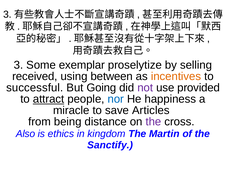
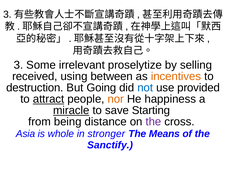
exemplar: exemplar -> irrelevant (82, 65)
successful: successful -> destruction (35, 87)
not colour: purple -> blue (145, 87)
nor colour: blue -> orange (116, 99)
miracle underline: none -> present (71, 110)
Articles: Articles -> Starting (151, 110)
Also: Also -> Asia (26, 133)
ethics: ethics -> whole (61, 133)
kingdom: kingdom -> stronger (106, 133)
Martin: Martin -> Means (164, 133)
